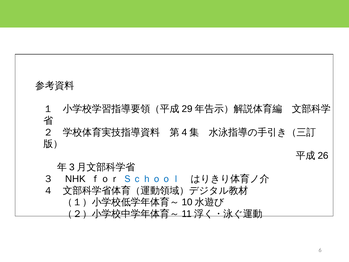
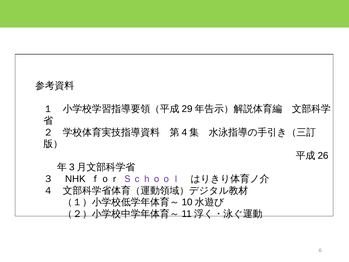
Ｓｃｈｏｏｌ colour: blue -> purple (152, 179)
